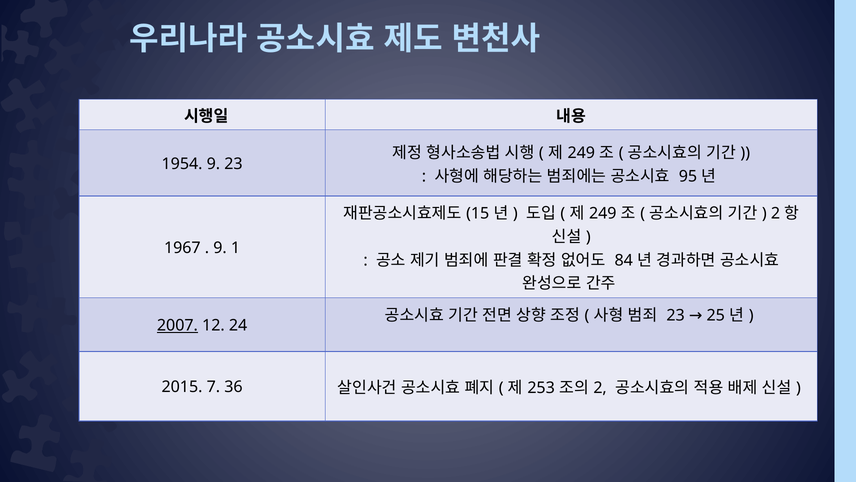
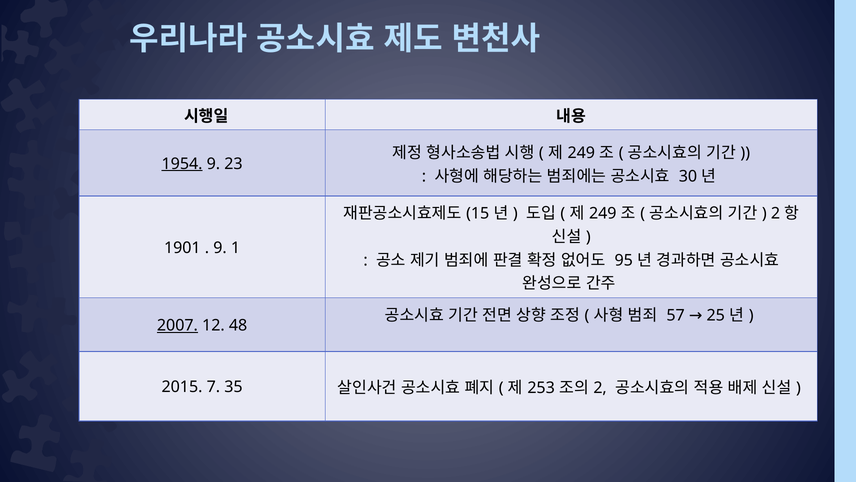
1954 underline: none -> present (182, 164)
95: 95 -> 30 (688, 176)
1967: 1967 -> 1901 (182, 248)
84: 84 -> 95 (624, 260)
23: 23 -> 57 (676, 315)
24: 24 -> 48 (238, 325)
36: 36 -> 35 (233, 387)
